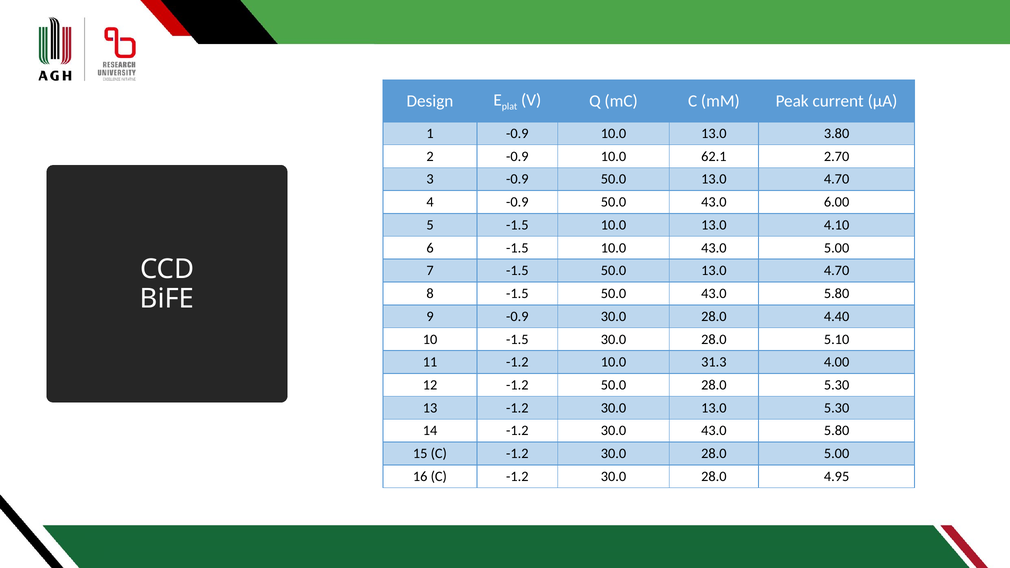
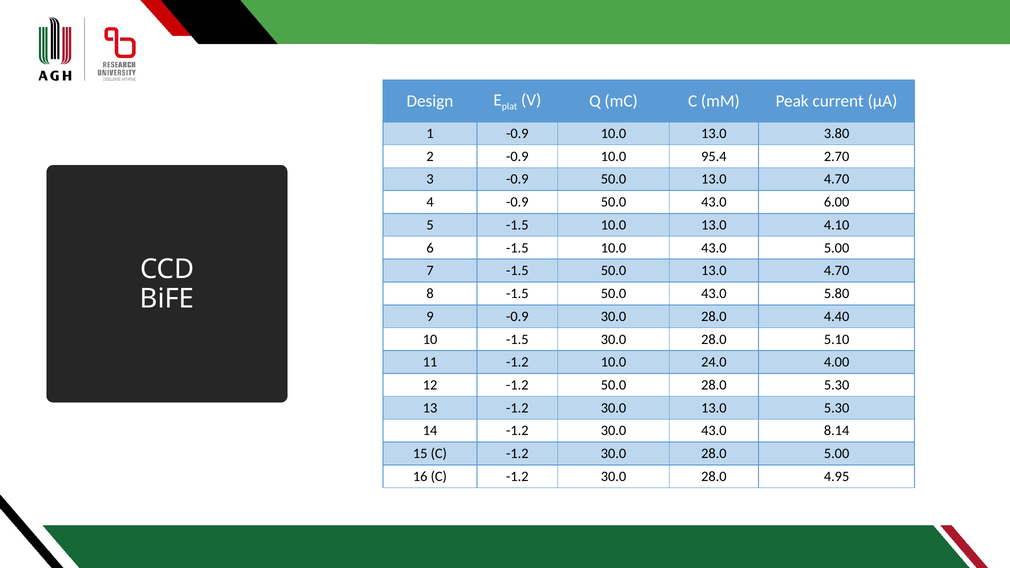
62.1: 62.1 -> 95.4 (714, 156)
31.3: 31.3 -> 24.0 (714, 362)
30.0 43.0 5.80: 5.80 -> 8.14 (837, 431)
